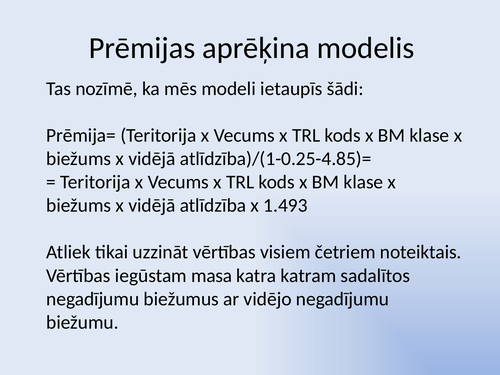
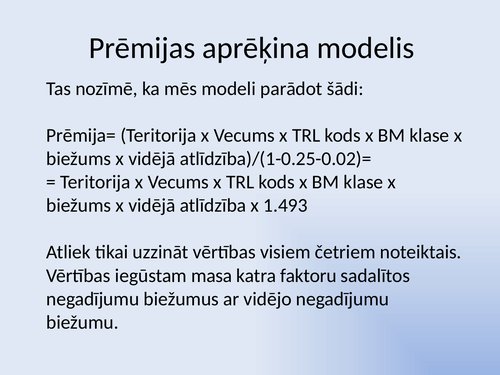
ietaupīs: ietaupīs -> parādot (291, 89)
atlīdzība)/(1-0.25-4.85)=: atlīdzība)/(1-0.25-4.85)= -> atlīdzība)/(1-0.25-0.02)= (276, 159)
katram: katram -> faktoru (308, 276)
